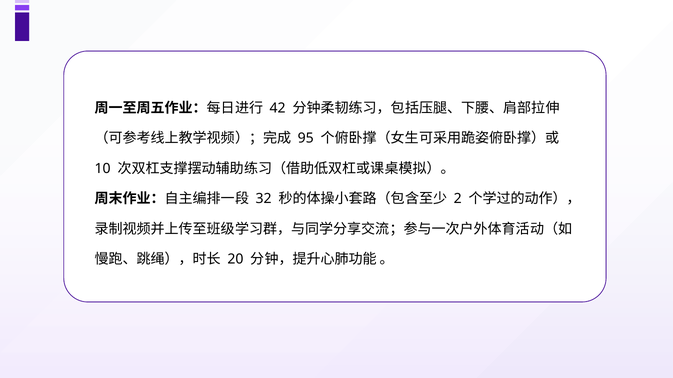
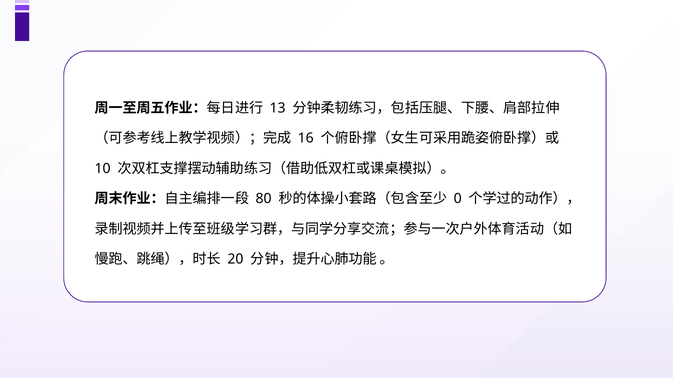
42: 42 -> 13 (278, 108)
95: 95 -> 16 (306, 138)
32: 32 -> 80 (264, 199)
2: 2 -> 0 (458, 199)
